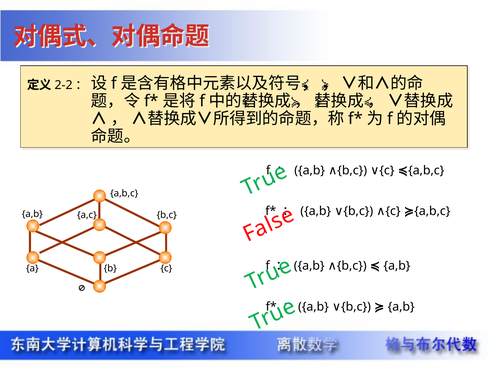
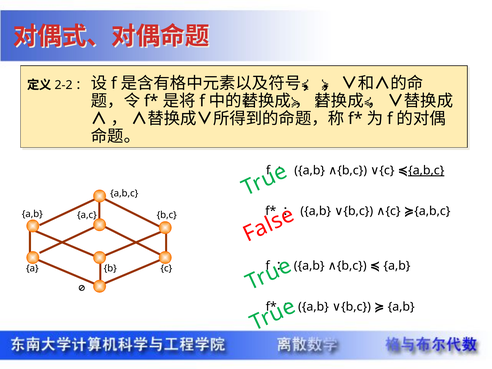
a,b,c underline: none -> present (426, 171)
